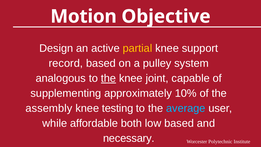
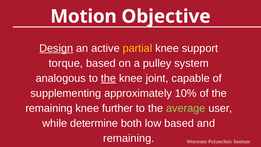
Design underline: none -> present (56, 48)
record: record -> torque (66, 63)
assembly: assembly -> remaining (49, 108)
testing: testing -> further (118, 108)
average colour: light blue -> light green (186, 108)
affordable: affordable -> determine (94, 123)
necessary: necessary -> remaining (129, 138)
